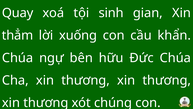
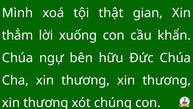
Quay: Quay -> Mình (17, 13)
sinh: sinh -> thật (111, 13)
